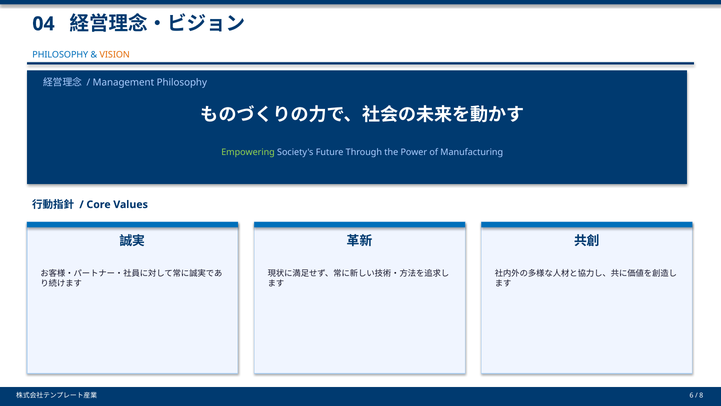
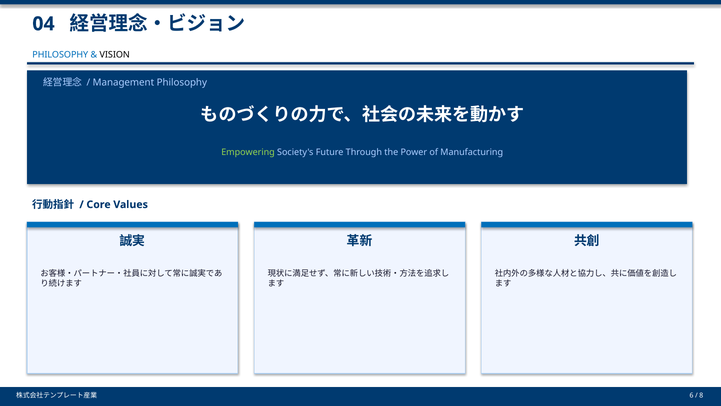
VISION colour: orange -> black (115, 55)
